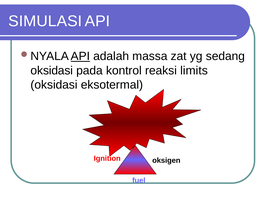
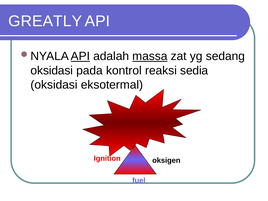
SIMULASI: SIMULASI -> GREATLY (45, 21)
massa underline: none -> present (150, 56)
limits: limits -> sedia (194, 71)
